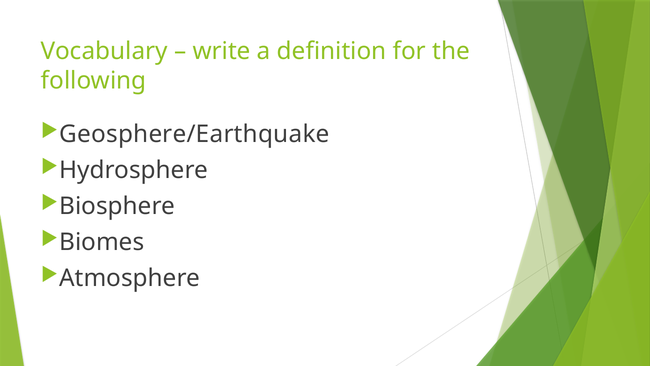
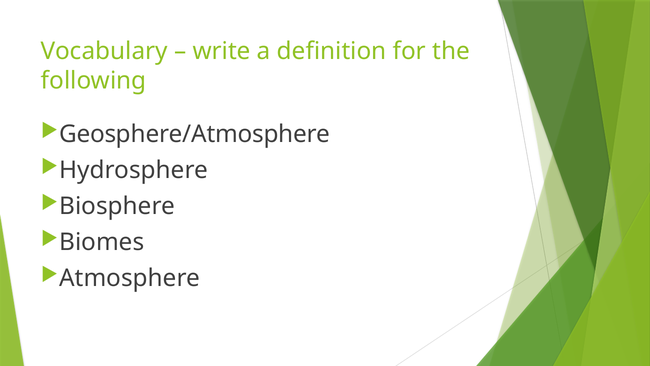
Geosphere/Earthquake: Geosphere/Earthquake -> Geosphere/Atmosphere (195, 134)
